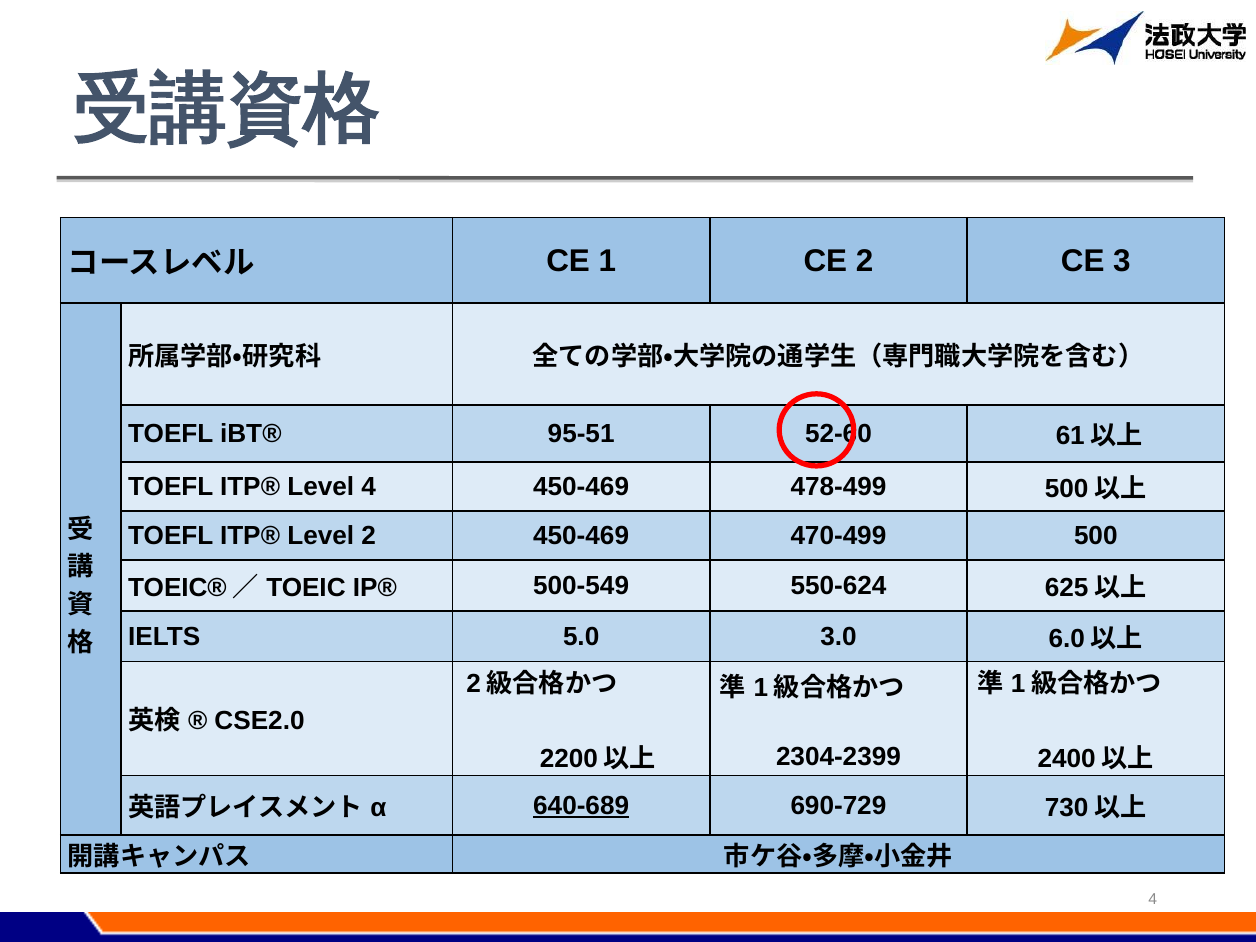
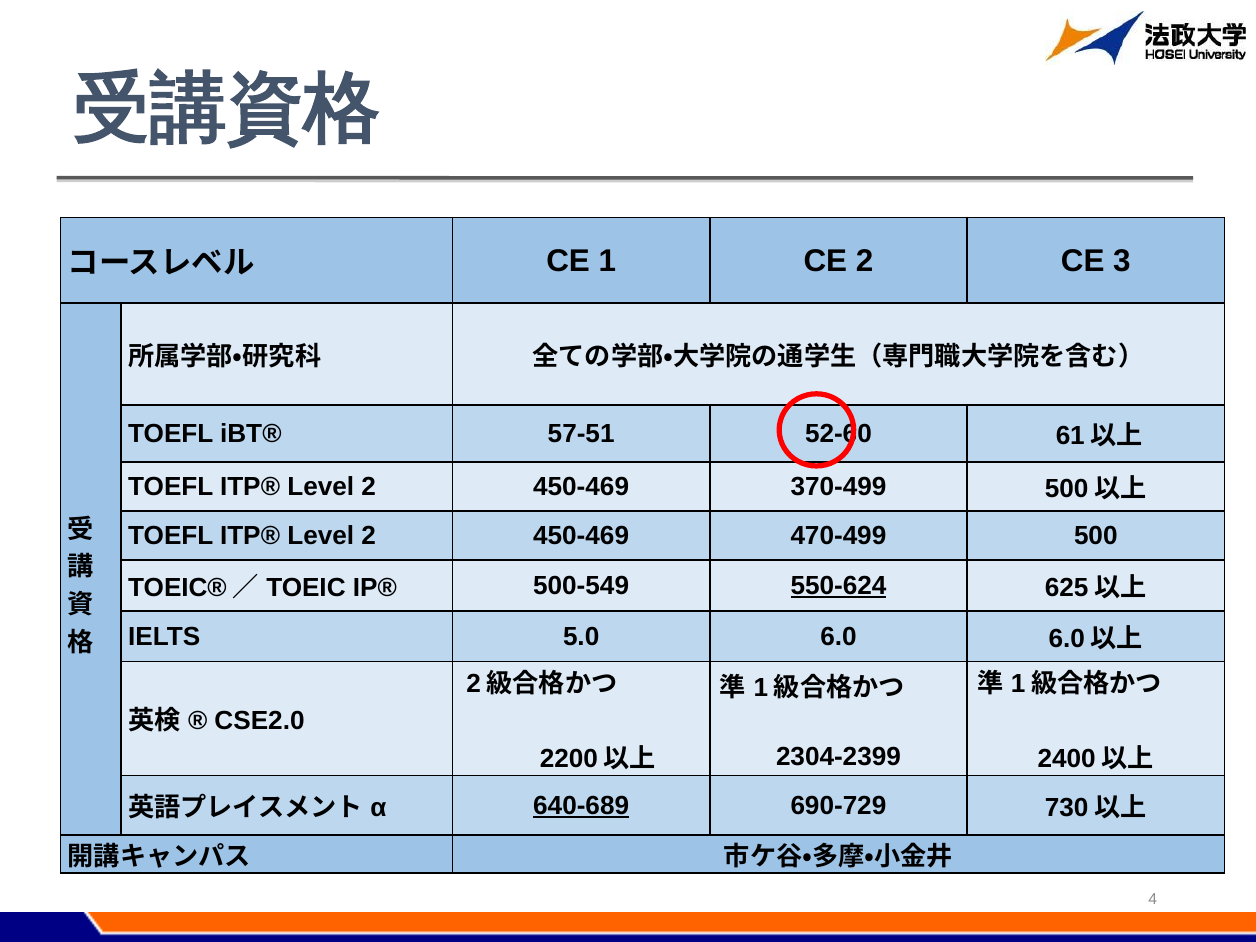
95-51: 95-51 -> 57-51 (581, 434)
4: 4 -> 2 (369, 487)
478-499: 478-499 -> 370-499 (838, 487)
550-624 underline: none -> present (838, 586)
3.0: 3.0 -> 6.0 (839, 637)
